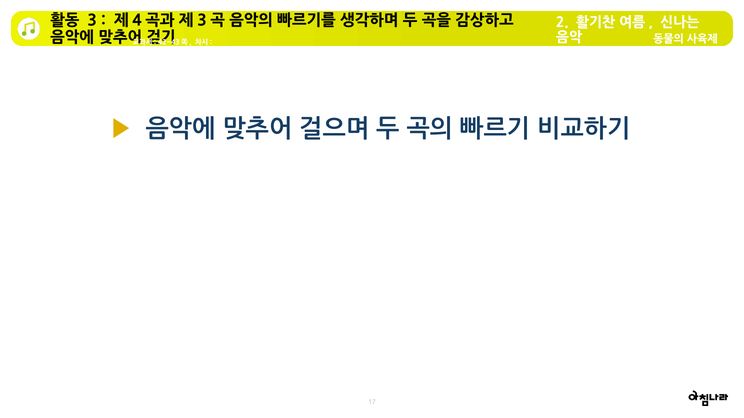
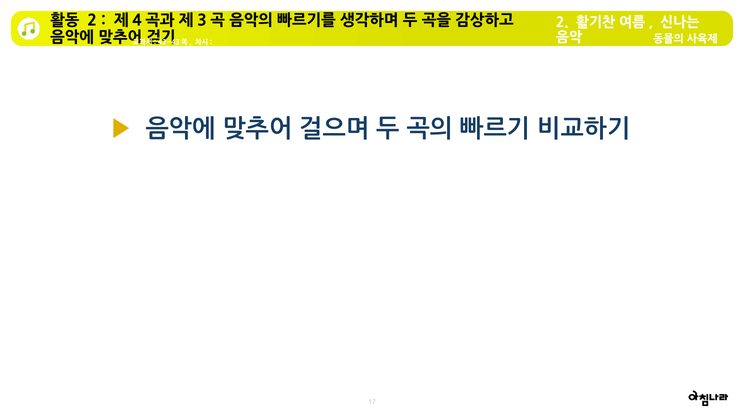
3: 3 -> 2 (92, 21)
